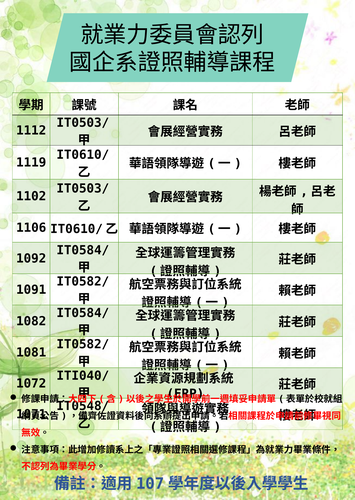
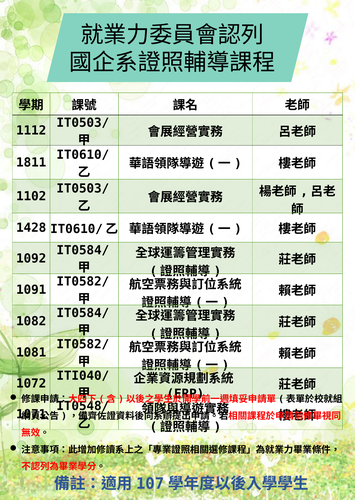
1119: 1119 -> 1811 (31, 162)
1106: 1106 -> 1428 (31, 228)
